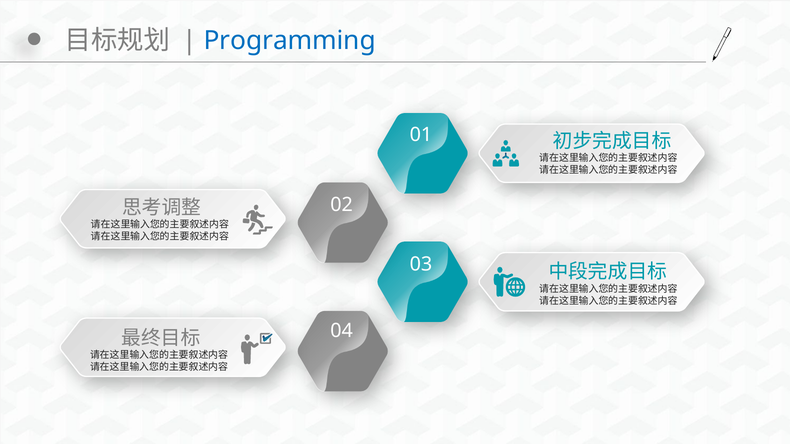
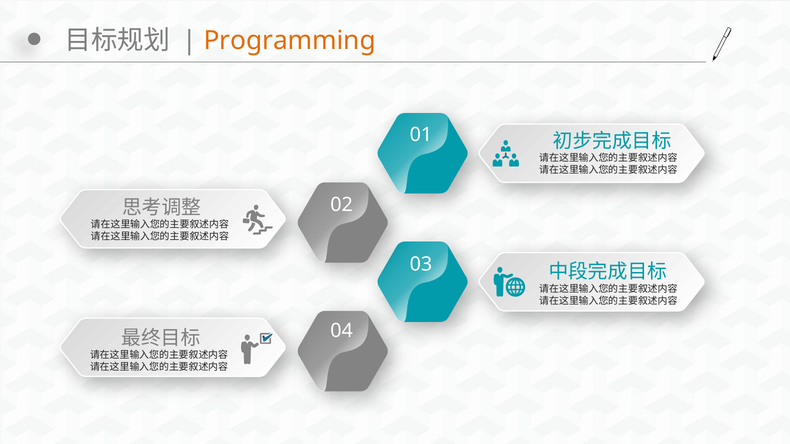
Programming colour: blue -> orange (290, 41)
